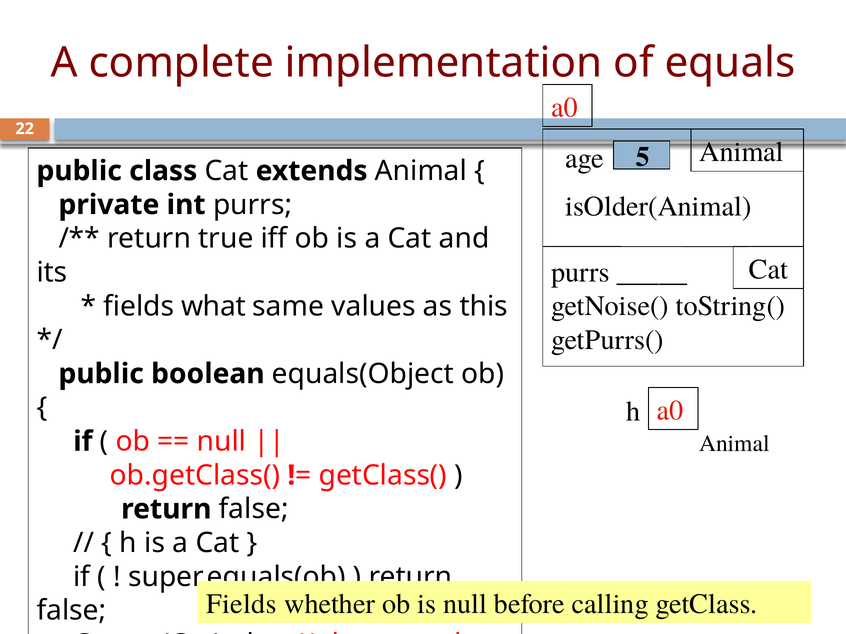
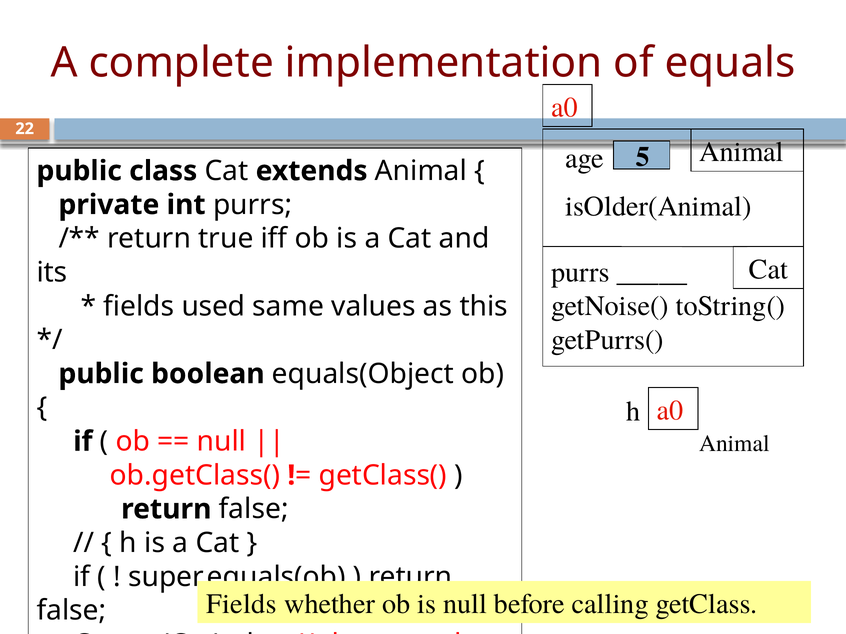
what: what -> used (213, 306)
